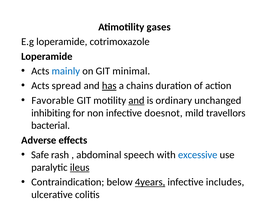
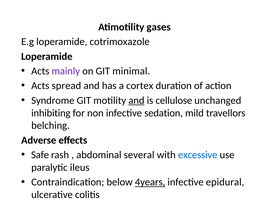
mainly colour: blue -> purple (66, 71)
has underline: present -> none (109, 86)
chains: chains -> cortex (140, 86)
Favorable: Favorable -> Syndrome (53, 100)
ordinary: ordinary -> cellulose (174, 100)
doesnot: doesnot -> sedation (164, 113)
bacterial: bacterial -> belching (50, 125)
speech: speech -> several (139, 155)
ileus underline: present -> none (80, 167)
includes: includes -> epidural (225, 182)
